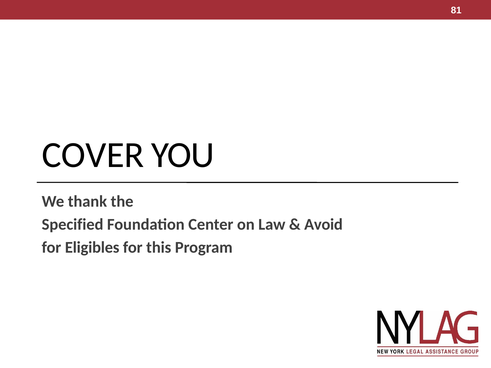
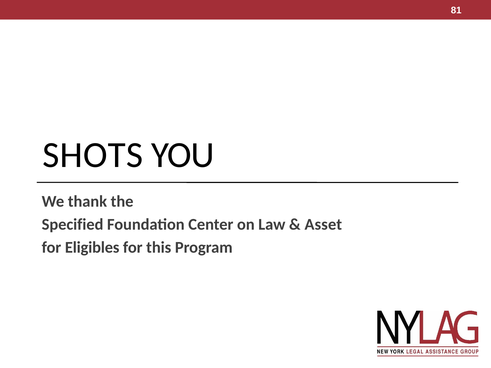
COVER: COVER -> SHOTS (93, 155)
Avoid: Avoid -> Asset (323, 225)
